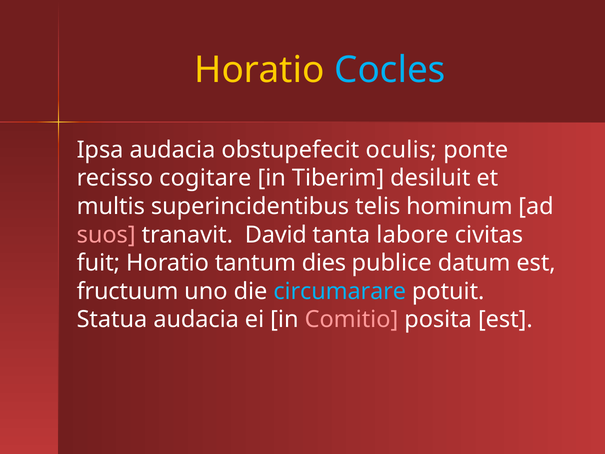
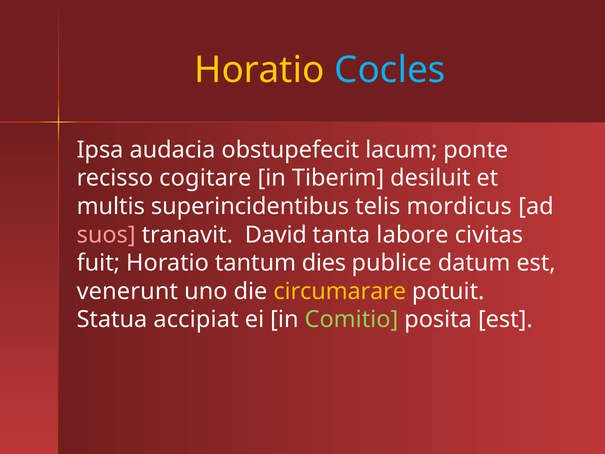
oculis: oculis -> lacum (401, 150)
hominum: hominum -> mordicus (459, 206)
fructuum: fructuum -> venerunt (127, 291)
circumarare colour: light blue -> yellow (340, 291)
Statua audacia: audacia -> accipiat (196, 319)
Comitio colour: pink -> light green (351, 319)
